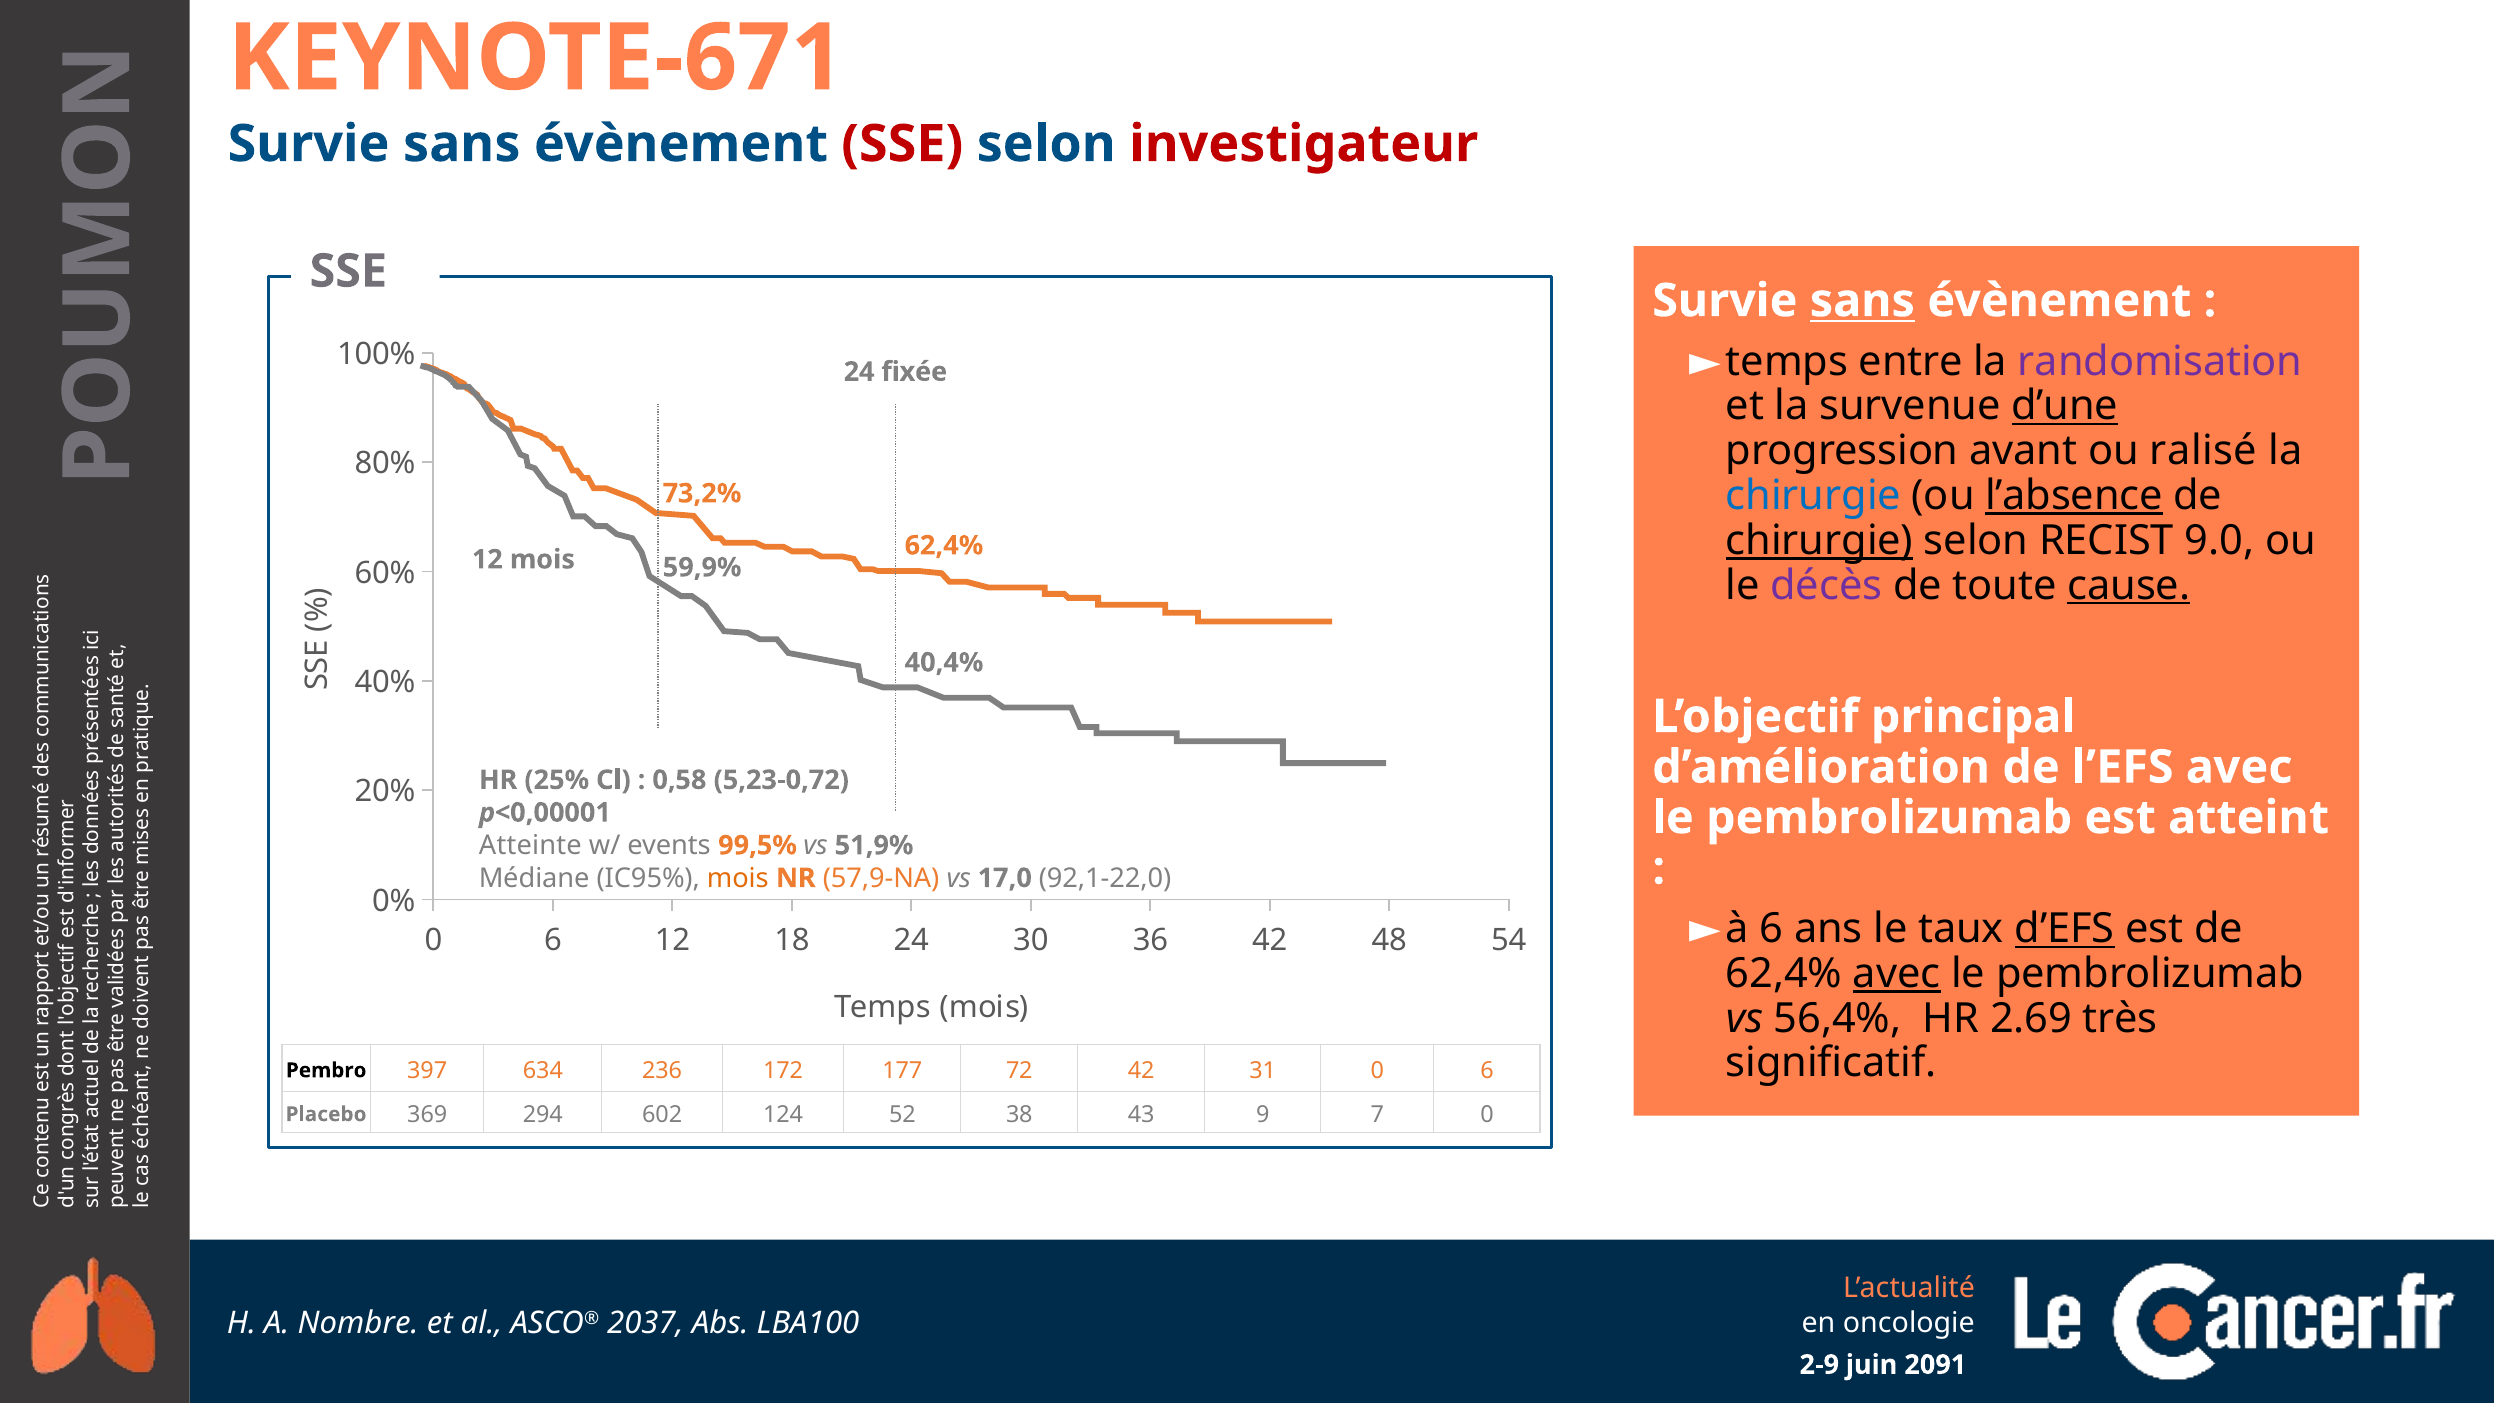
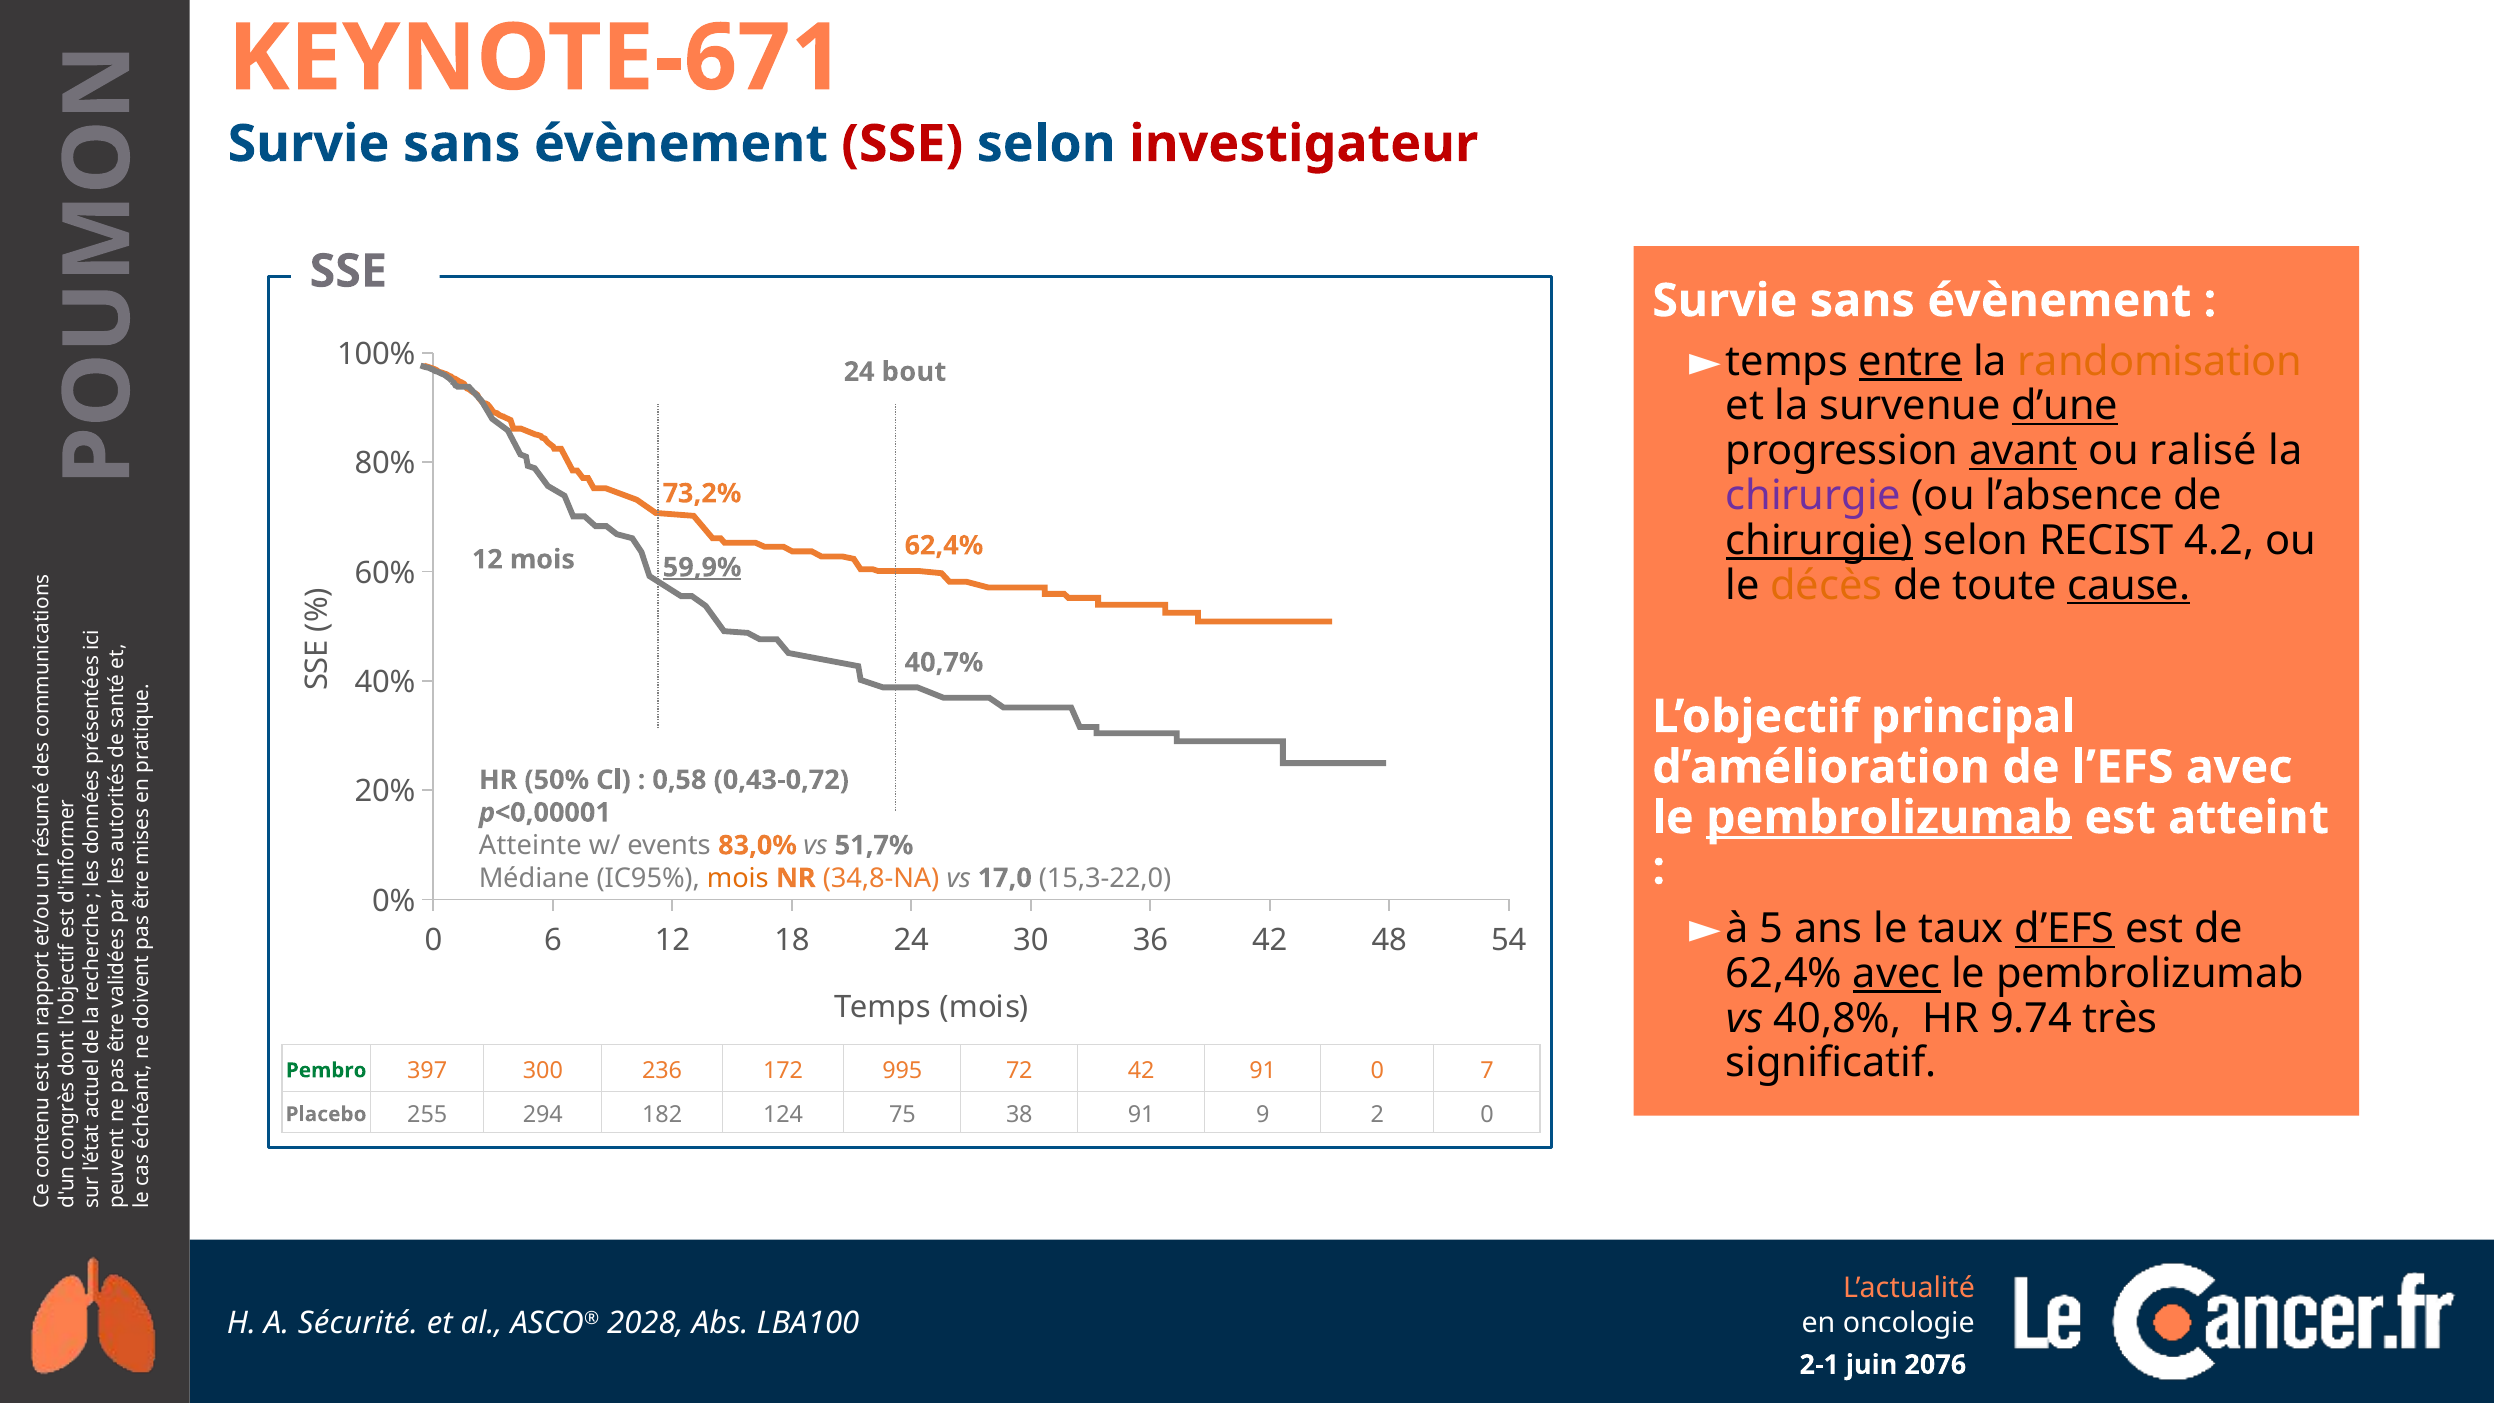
sans underline: present -> none (1862, 301)
entre underline: none -> present (1911, 361)
randomisation colour: purple -> orange (2160, 361)
fixée: fixée -> bout (914, 372)
avant underline: none -> present (2023, 451)
chirurgie colour: blue -> purple (1813, 496)
l’absence underline: present -> none (2074, 496)
9.0: 9.0 -> 4.2 (2220, 541)
59,9% underline: none -> present (702, 567)
décès colour: purple -> orange (1826, 585)
40,4%: 40,4% -> 40,7% (944, 662)
25%: 25% -> 50% (557, 780)
5,23-0,72: 5,23-0,72 -> 0,43-0,72 (781, 780)
pembrolizumab underline: none -> present (1889, 818)
99,5%: 99,5% -> 83,0% (757, 845)
51,9%: 51,9% -> 51,7% (874, 845)
57,9-NA: 57,9-NA -> 34,8-NA (881, 878)
92,1-22,0: 92,1-22,0 -> 15,3-22,0 (1105, 878)
à 6: 6 -> 5 (1772, 929)
56,4%: 56,4% -> 40,8% (1838, 1018)
2.69: 2.69 -> 9.74 (2031, 1018)
Pembro colour: black -> green (326, 1070)
634: 634 -> 300 (543, 1070)
177: 177 -> 995 (902, 1070)
42 31: 31 -> 91 (1263, 1070)
6: 6 -> 7 (1487, 1070)
369: 369 -> 255 (427, 1114)
602: 602 -> 182 (662, 1114)
52: 52 -> 75 (902, 1114)
38 43: 43 -> 91 (1141, 1114)
7: 7 -> 2 (1377, 1114)
Nombre: Nombre -> Sécurité (358, 1323)
2037: 2037 -> 2028 (645, 1323)
2-9: 2-9 -> 2-1 (1819, 1365)
2091: 2091 -> 2076 (1935, 1365)
